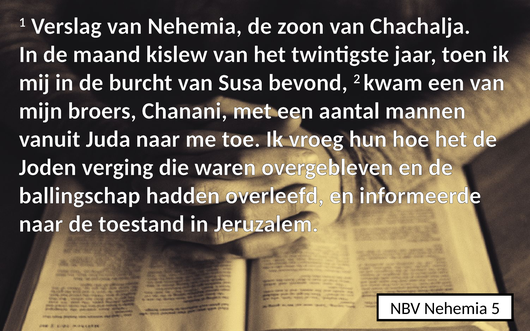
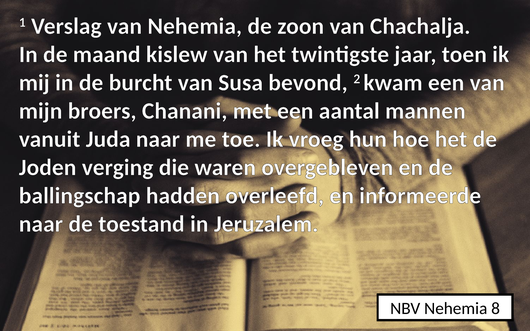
5: 5 -> 8 (496, 309)
